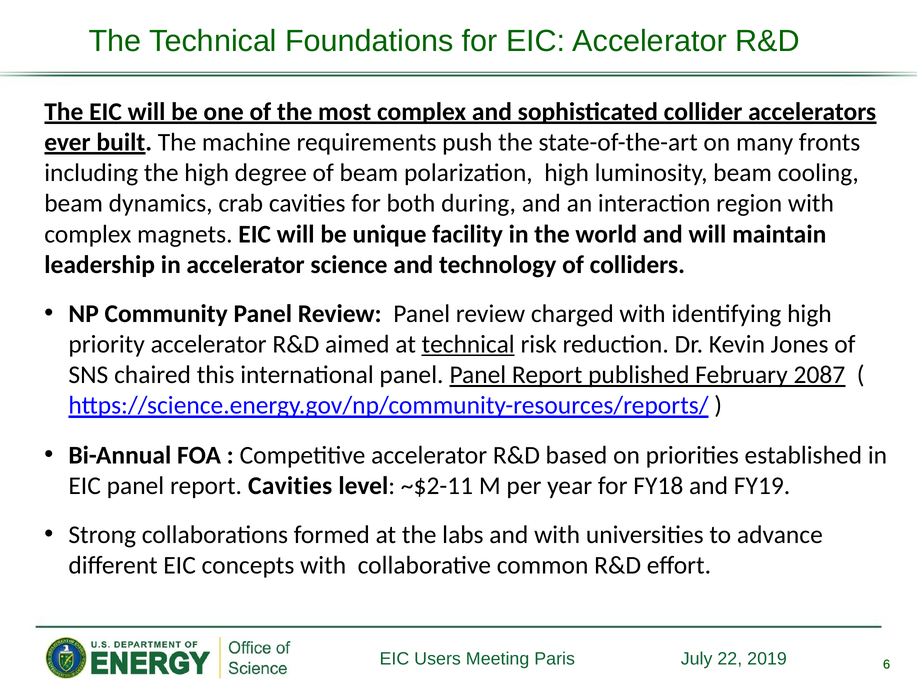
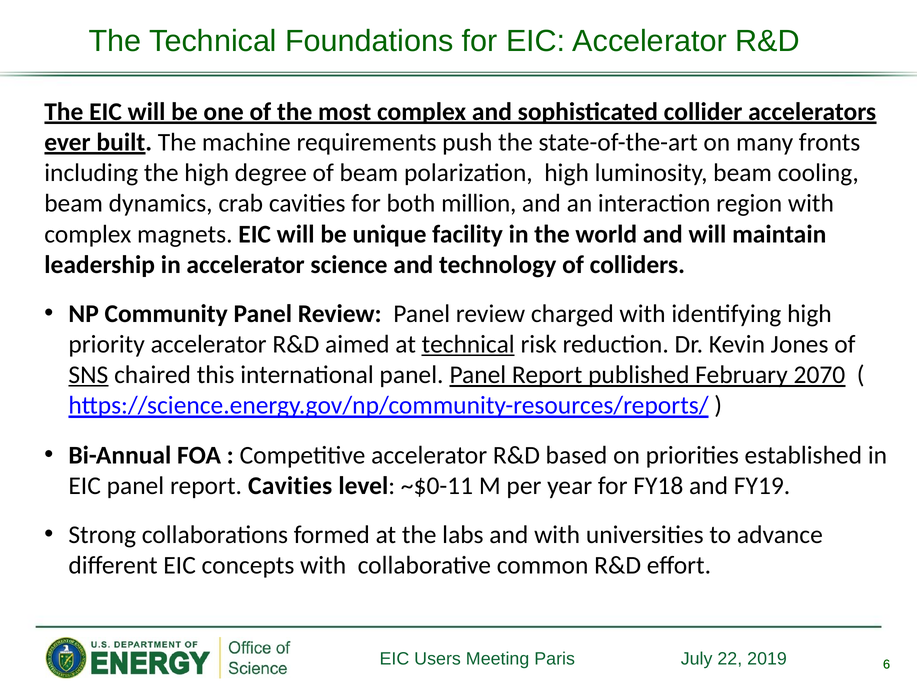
during: during -> million (479, 203)
SNS underline: none -> present (88, 375)
2087: 2087 -> 2070 (819, 375)
~$2-11: ~$2-11 -> ~$0-11 (437, 486)
